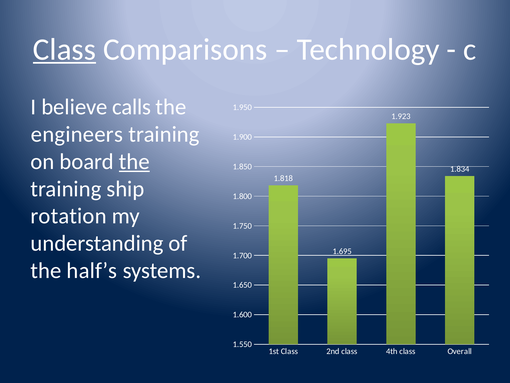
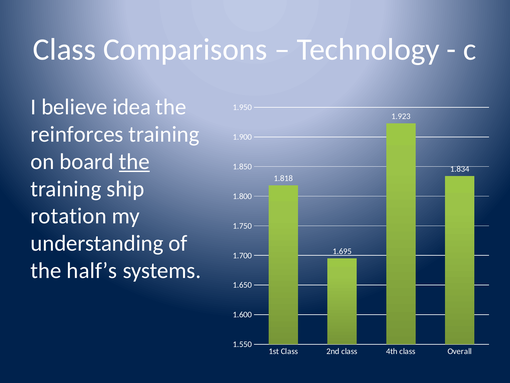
Class underline: present -> none (64, 49)
calls: calls -> idea (132, 107)
engineers: engineers -> reinforces (77, 134)
